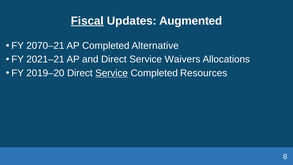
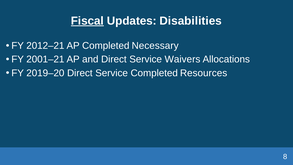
Augmented: Augmented -> Disabilities (191, 21)
2070–21: 2070–21 -> 2012–21 (45, 46)
Alternative: Alternative -> Necessary (155, 46)
2021–21: 2021–21 -> 2001–21 (45, 59)
Service underline: present -> none (112, 73)
